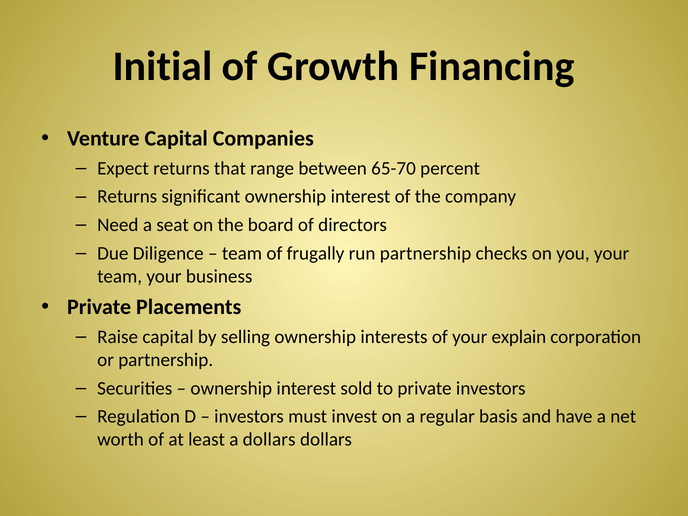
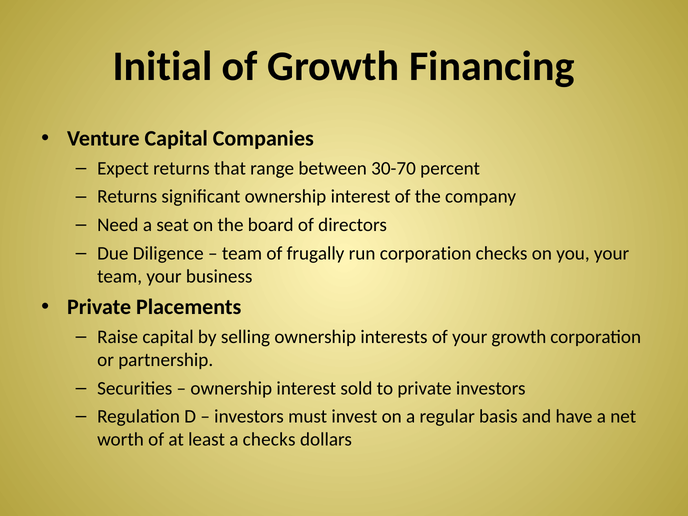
65-70: 65-70 -> 30-70 (393, 168)
run partnership: partnership -> corporation (426, 253)
your explain: explain -> growth (519, 337)
a dollars: dollars -> checks (269, 440)
